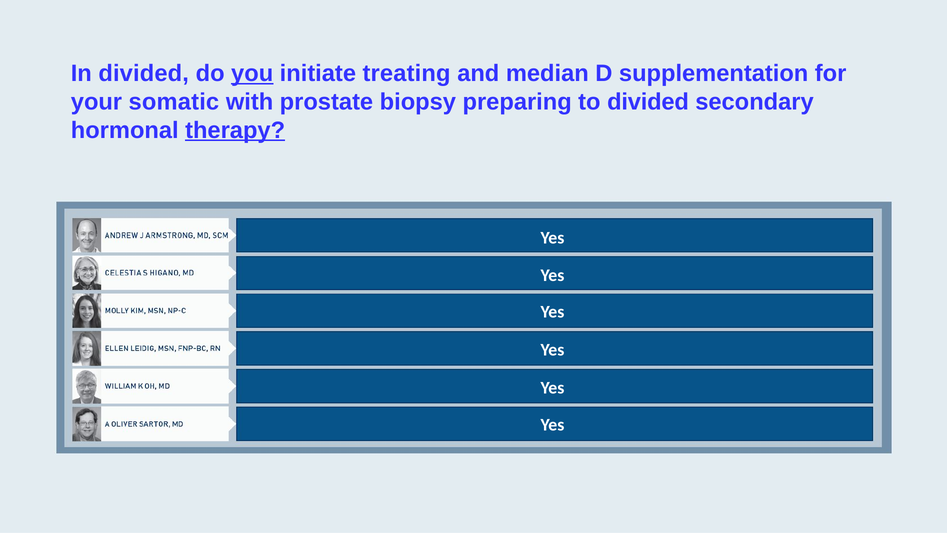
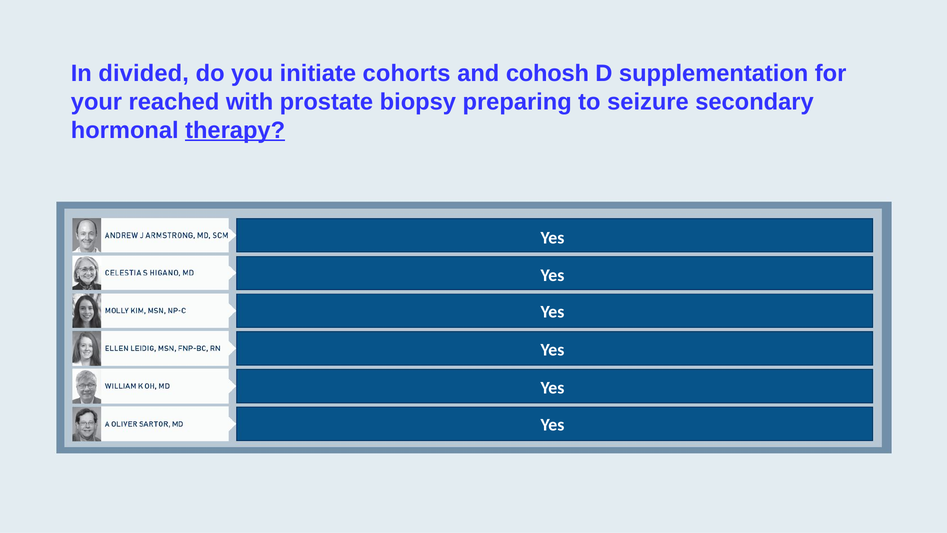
you underline: present -> none (252, 73)
treating: treating -> cohorts (406, 73)
median: median -> cohosh (547, 73)
somatic: somatic -> reached (174, 102)
to divided: divided -> seizure (648, 102)
